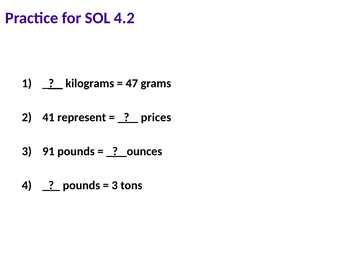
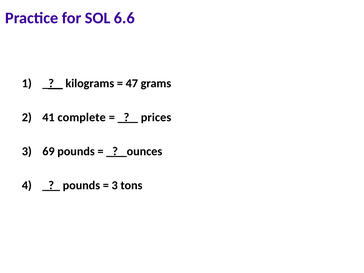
4.2: 4.2 -> 6.6 (124, 18)
represent: represent -> complete (82, 117)
91: 91 -> 69 (48, 151)
